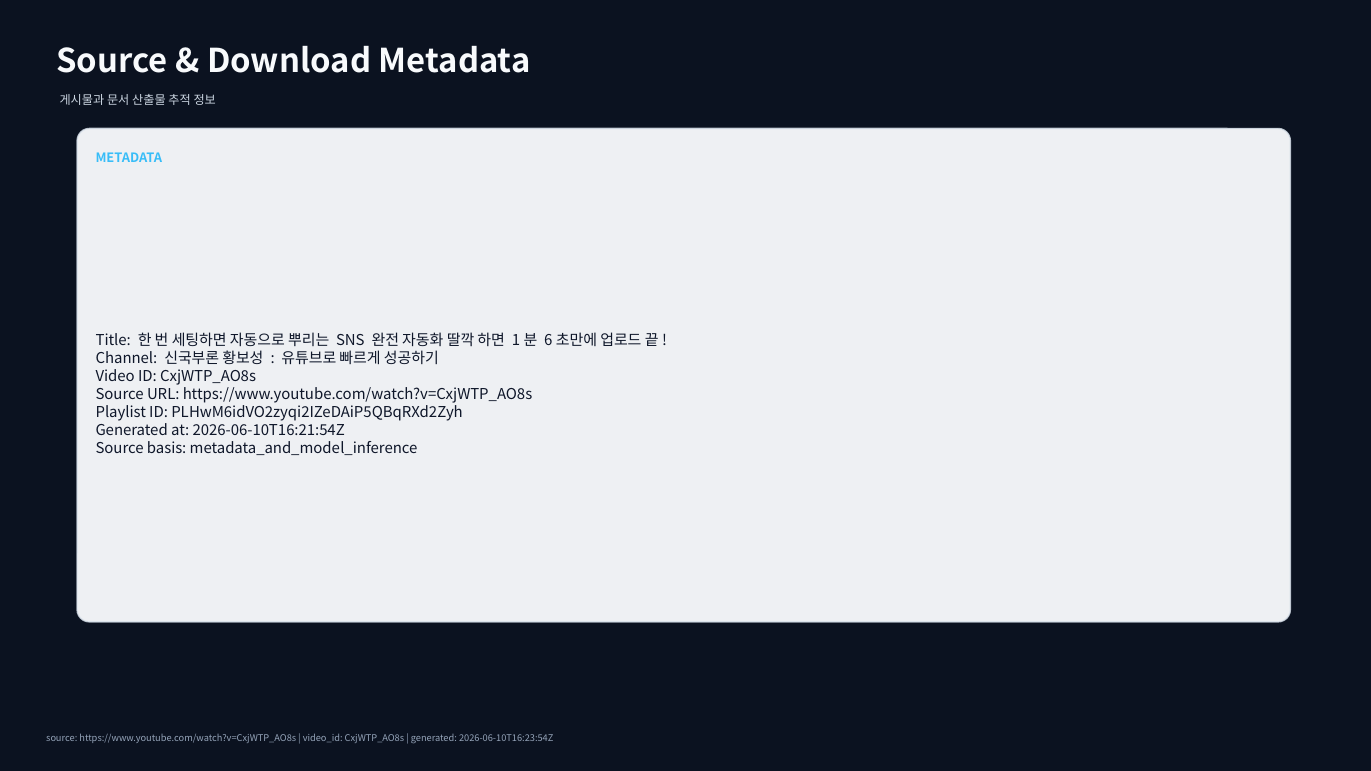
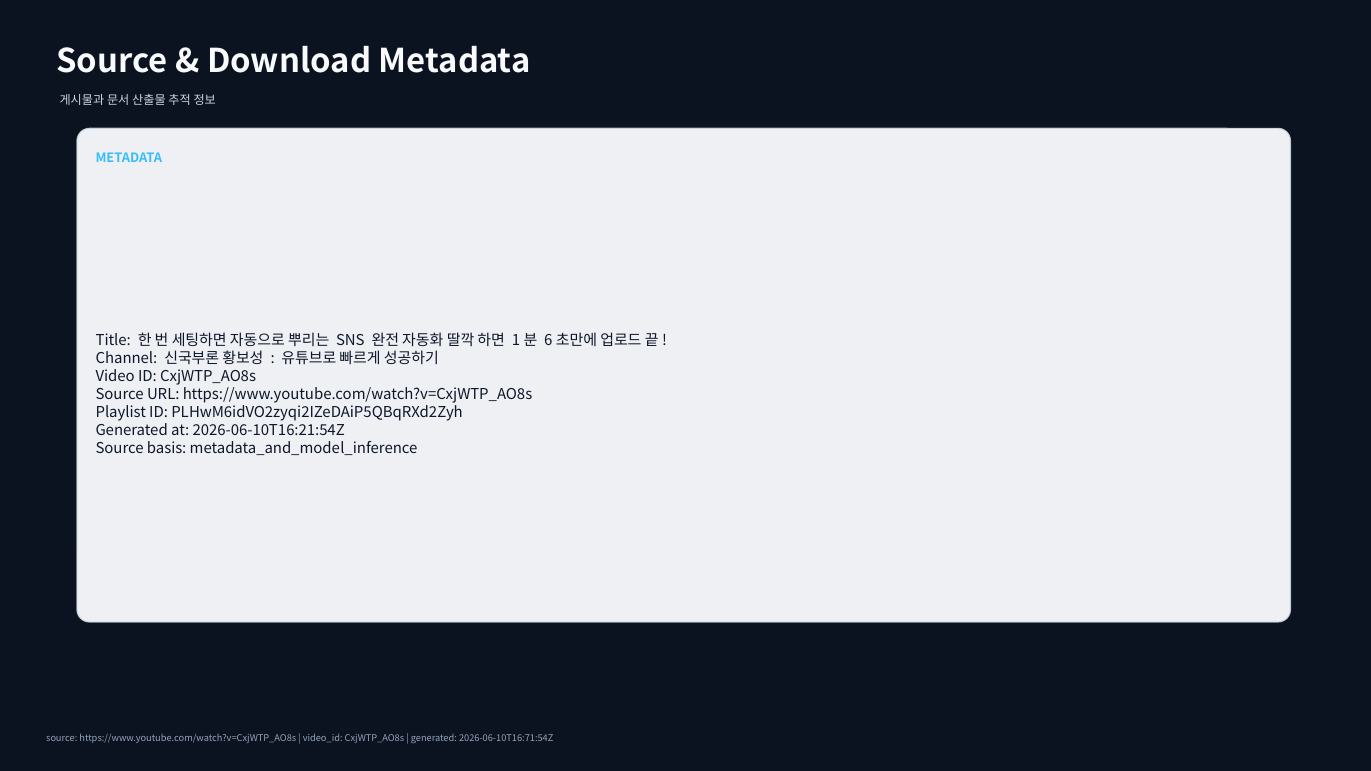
2026-06-10T16:23:54Z: 2026-06-10T16:23:54Z -> 2026-06-10T16:71:54Z (506, 738)
